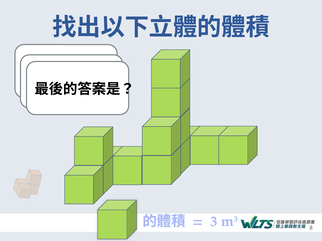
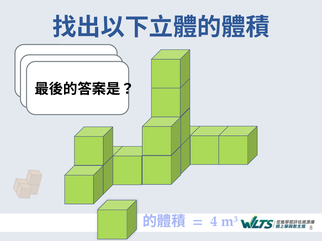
3: 3 -> 4 (214, 222)
